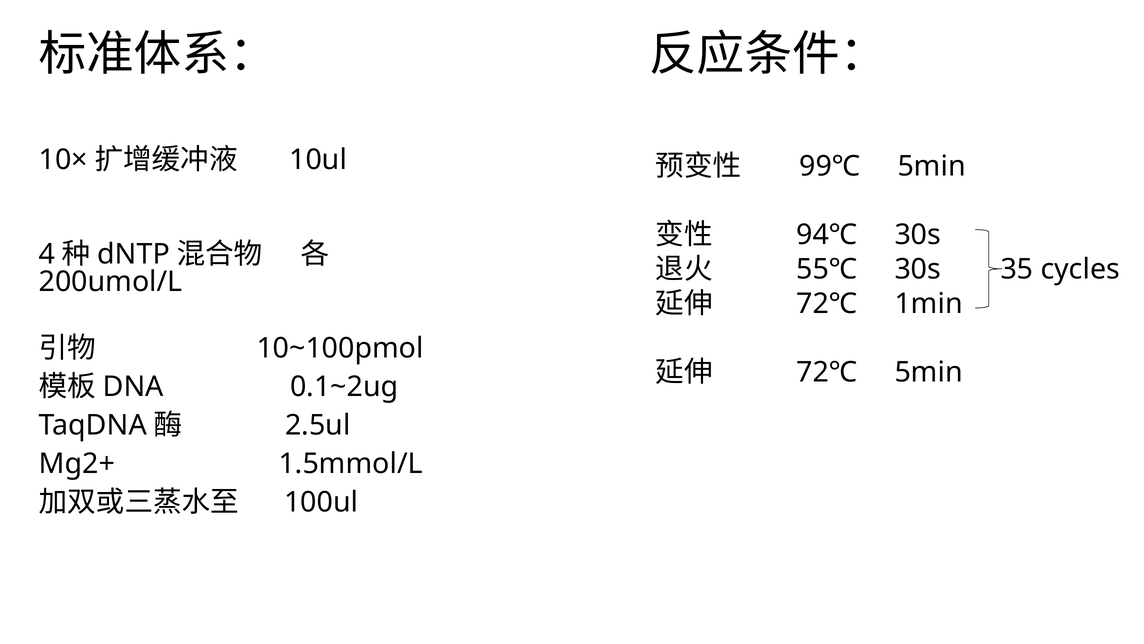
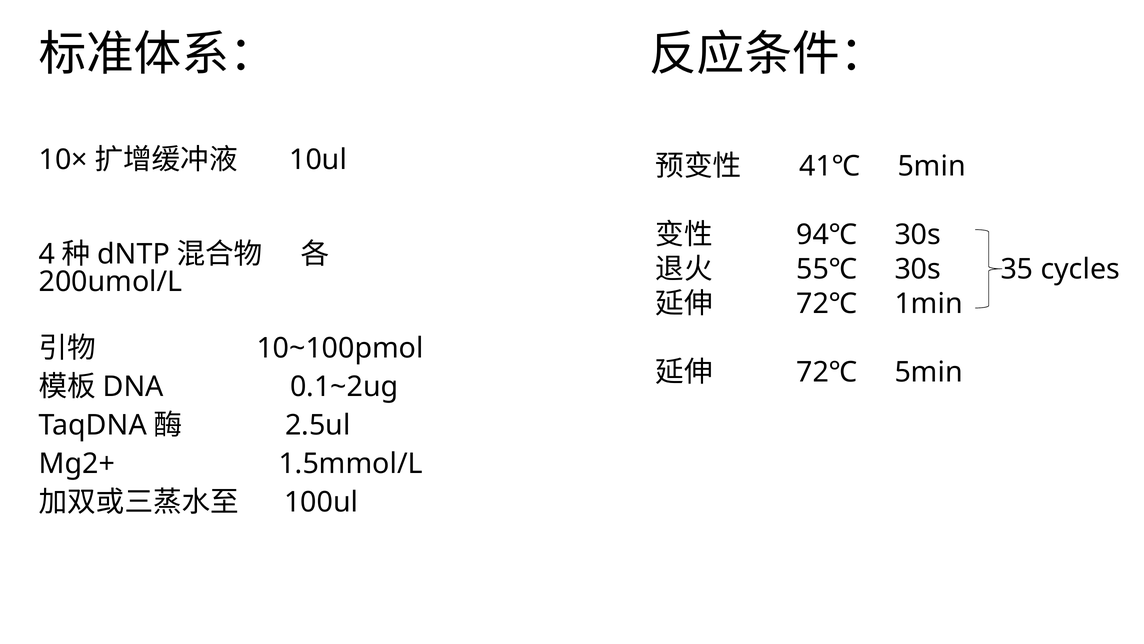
99℃: 99℃ -> 41℃ (830, 166)
